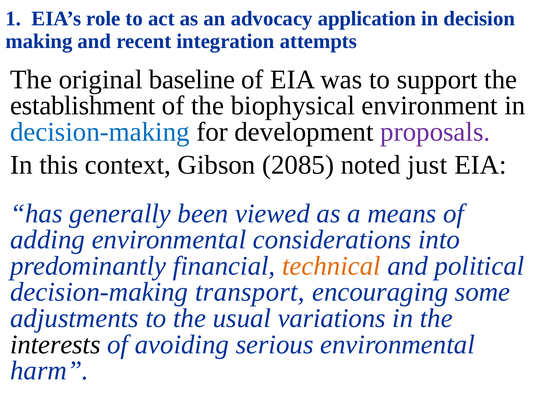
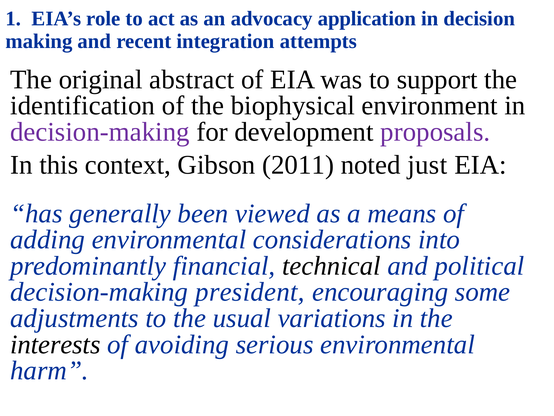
baseline: baseline -> abstract (192, 79)
establishment: establishment -> identification (83, 106)
decision-making colour: blue -> purple (100, 132)
2085: 2085 -> 2011 (298, 165)
technical colour: orange -> black (331, 266)
transport: transport -> president (250, 292)
